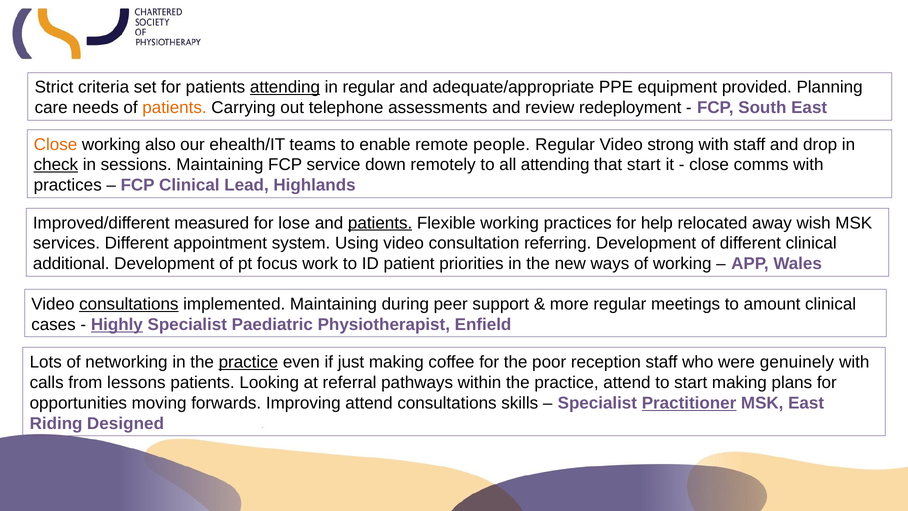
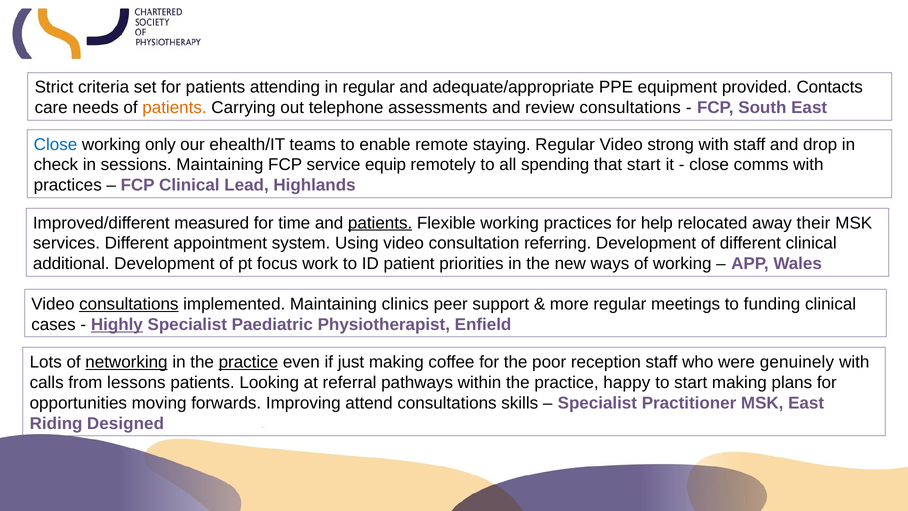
attending underline: present -> none (285, 87)
Planning: Planning -> Contacts (830, 87)
review redeployment: redeployment -> consultations (630, 108)
Close colour: orange -> blue (55, 144)
also: also -> only (160, 144)
people: people -> staying (502, 144)
check underline: present -> none (56, 165)
down: down -> equip (386, 165)
all attending: attending -> spending (555, 165)
lose: lose -> time (294, 223)
wish: wish -> their (814, 223)
during: during -> clinics (405, 304)
amount: amount -> funding (772, 304)
networking underline: none -> present (126, 362)
practice attend: attend -> happy (627, 382)
Practitioner underline: present -> none (689, 403)
